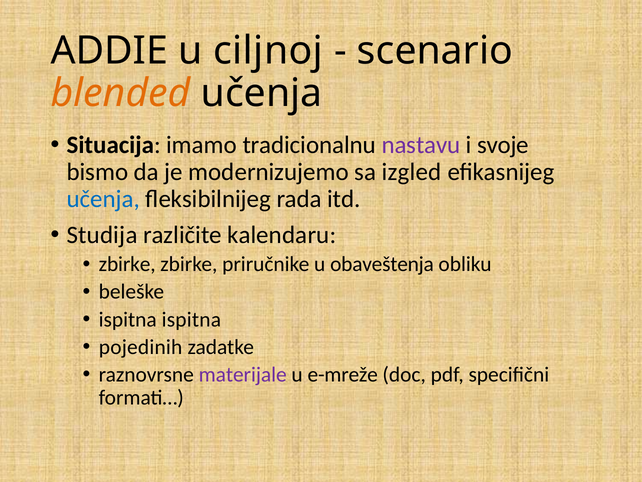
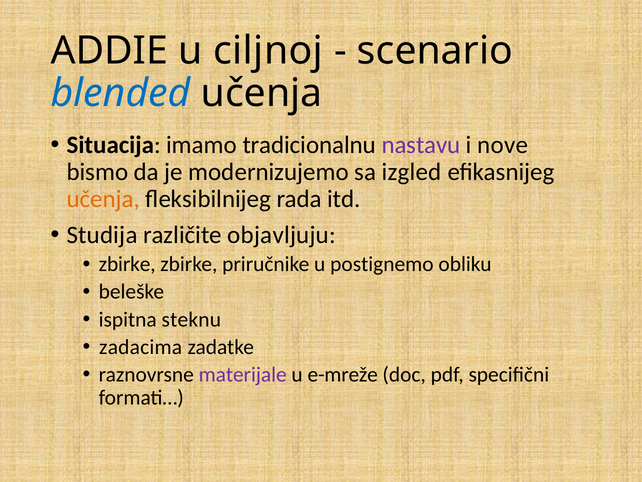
blended colour: orange -> blue (121, 93)
svoje: svoje -> nove (503, 145)
učenja colour: blue -> orange (103, 199)
kalendaru: kalendaru -> objavljuju (282, 235)
obaveštenja: obaveštenja -> postignemo (382, 264)
ispitna ispitna: ispitna -> steknu (191, 319)
pojedinih: pojedinih -> zadacima (141, 347)
